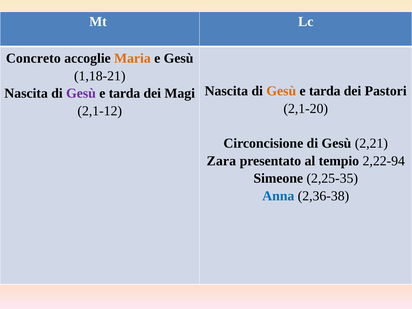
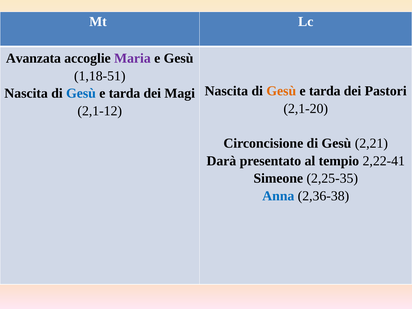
Concreto: Concreto -> Avanzata (33, 58)
Maria colour: orange -> purple (132, 58)
1,18-21: 1,18-21 -> 1,18-51 (100, 76)
Gesù colour: purple -> blue (81, 93)
Zara: Zara -> Darà (221, 161)
2,22-94: 2,22-94 -> 2,22-41 (384, 161)
